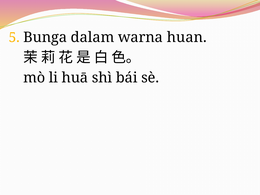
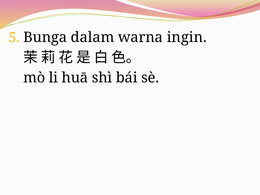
huan: huan -> ingin (187, 37)
